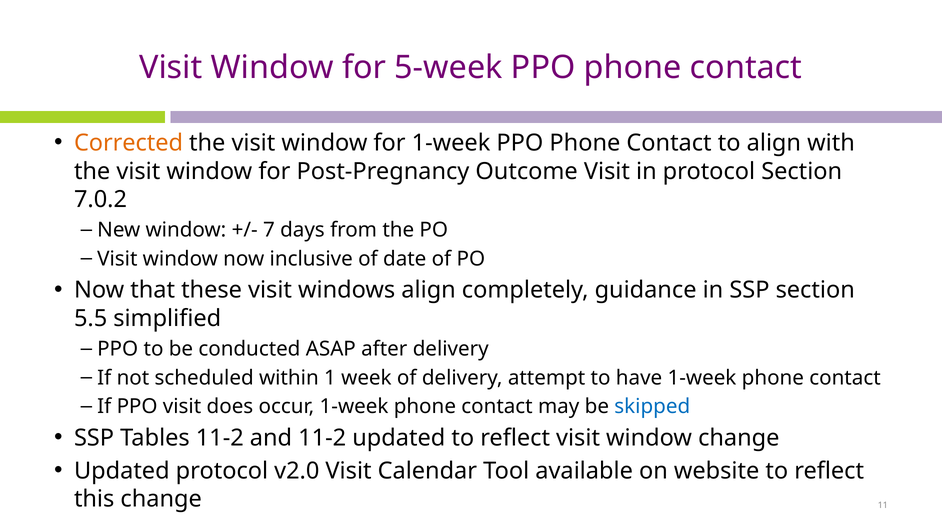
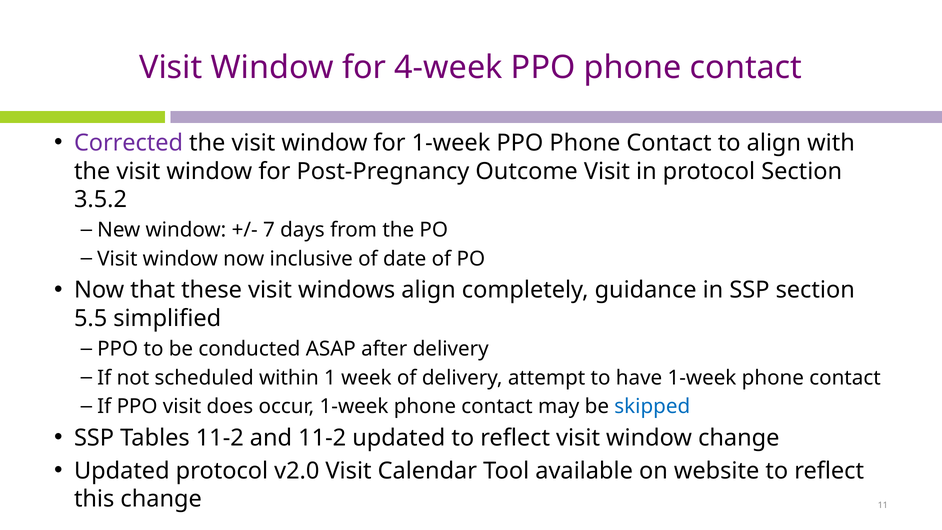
5-week: 5-week -> 4-week (449, 68)
Corrected colour: orange -> purple (129, 143)
7.0.2: 7.0.2 -> 3.5.2 (101, 199)
